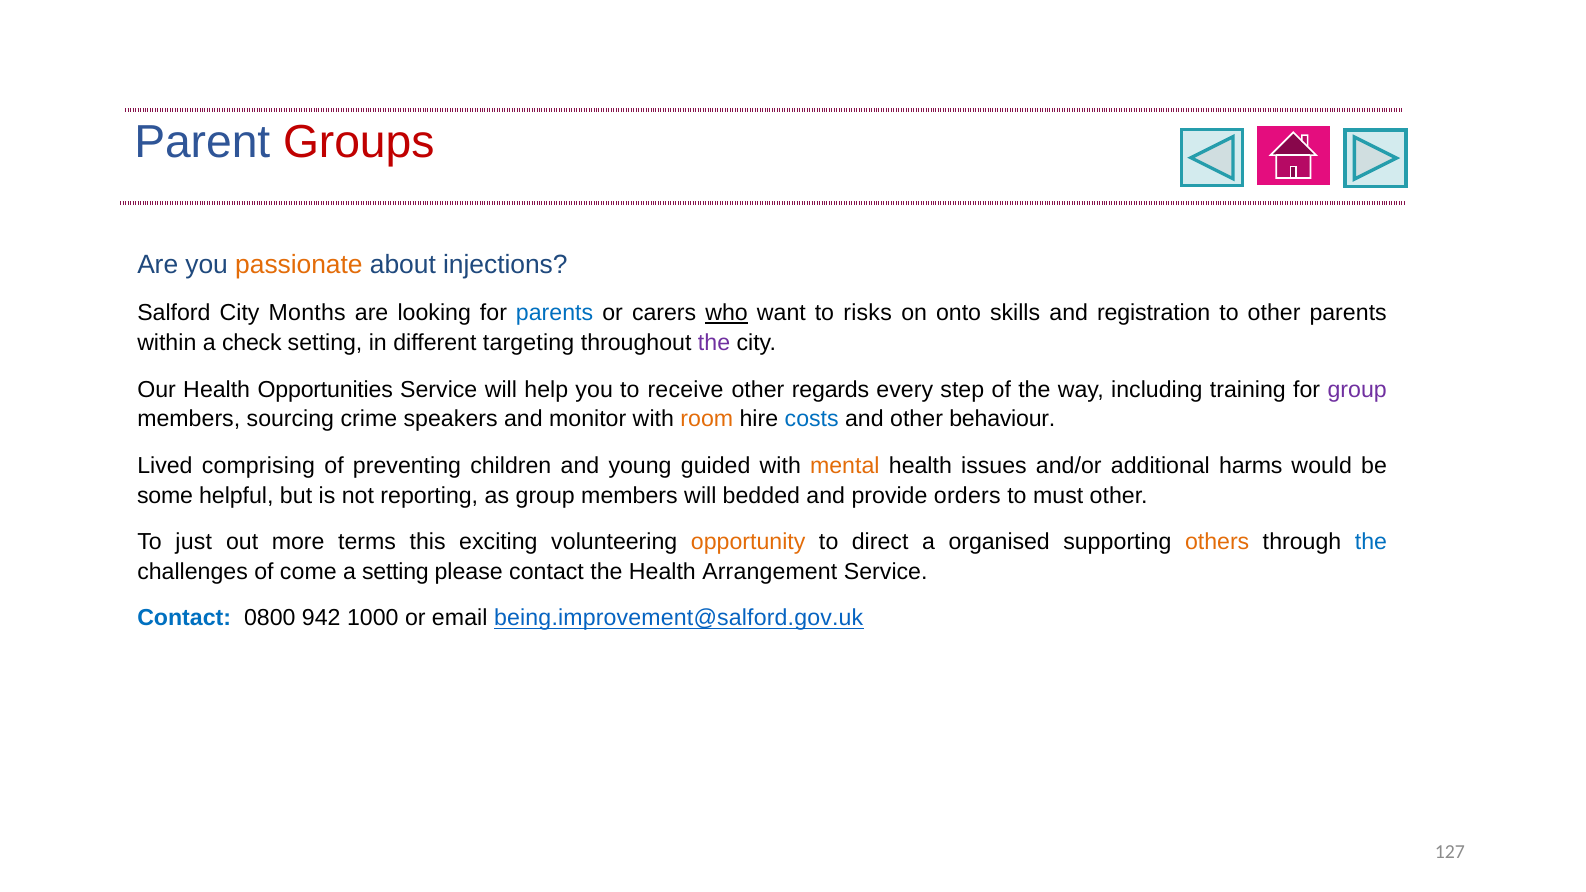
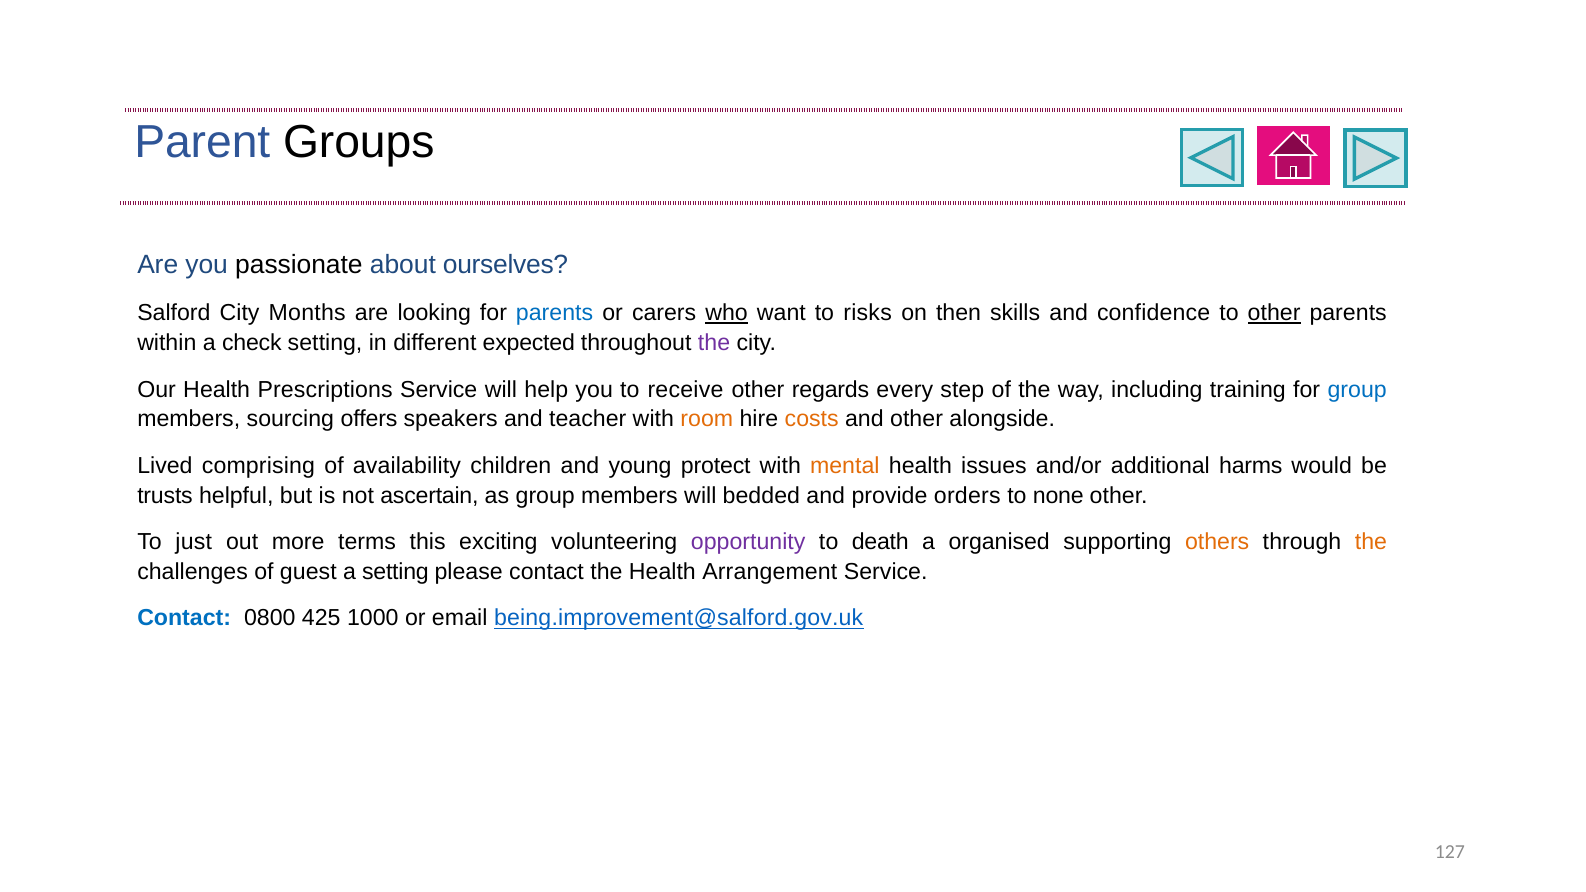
Groups colour: red -> black (359, 143)
passionate colour: orange -> black (299, 265)
injections: injections -> ourselves (506, 265)
onto: onto -> then (959, 313)
registration: registration -> confidence (1154, 313)
other underline: none -> present (1274, 313)
targeting: targeting -> expected (529, 343)
Opportunities: Opportunities -> Prescriptions (325, 389)
group colour: purple -> blue (1357, 389)
crime: crime -> offers (369, 419)
monitor: monitor -> teacher (588, 419)
costs colour: blue -> orange (812, 419)
behaviour: behaviour -> alongside (1002, 419)
preventing: preventing -> availability (407, 466)
guided: guided -> protect (716, 466)
some: some -> trusts (165, 496)
reporting: reporting -> ascertain (429, 496)
must: must -> none (1058, 496)
opportunity colour: orange -> purple (748, 542)
direct: direct -> death (880, 542)
the colour: blue -> orange (1371, 542)
come: come -> guest (308, 572)
942: 942 -> 425 (321, 618)
